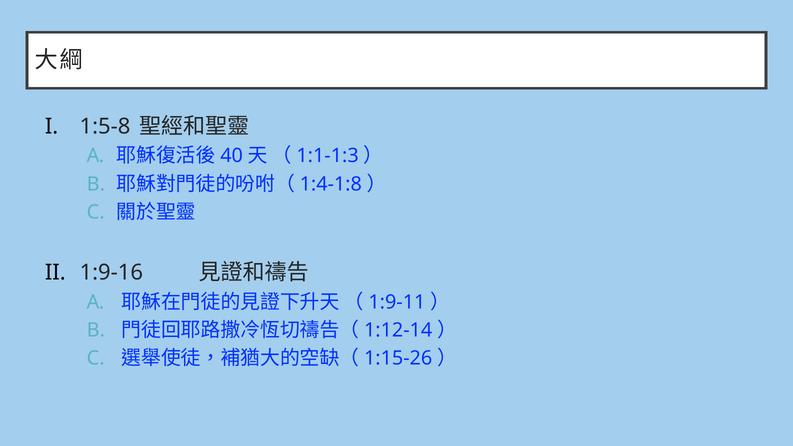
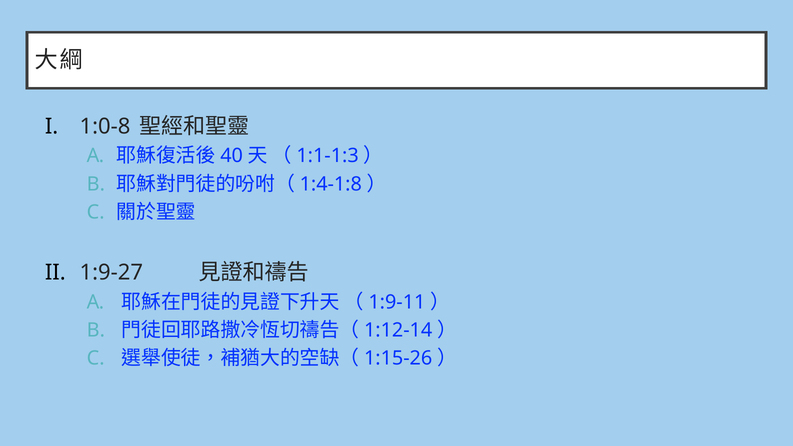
1:5-8: 1:5-8 -> 1:0-8 (105, 127)
1:9-16: 1:9-16 -> 1:9-27 (111, 273)
